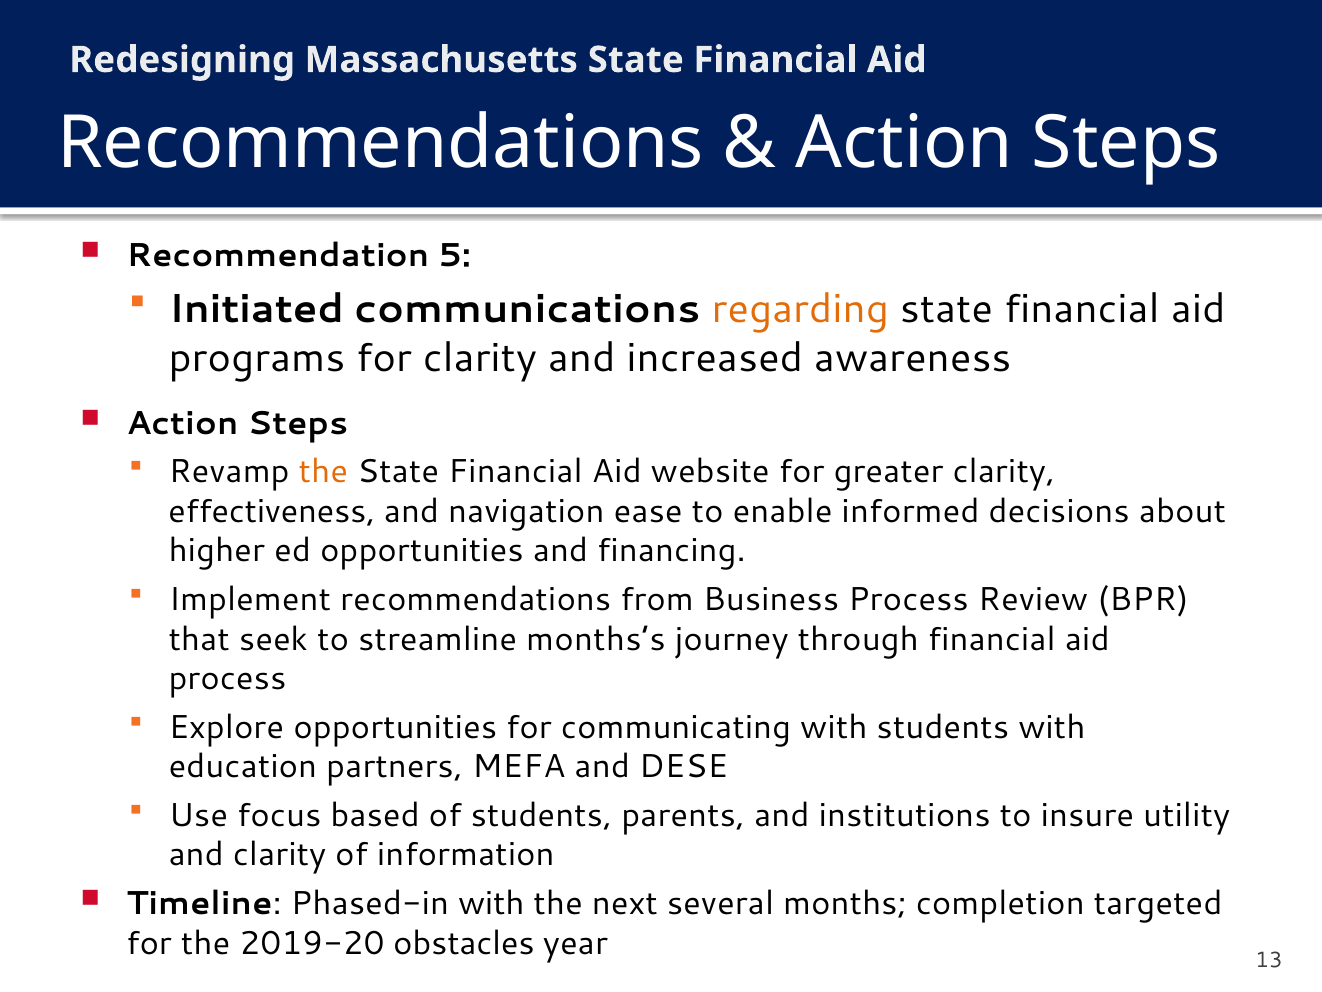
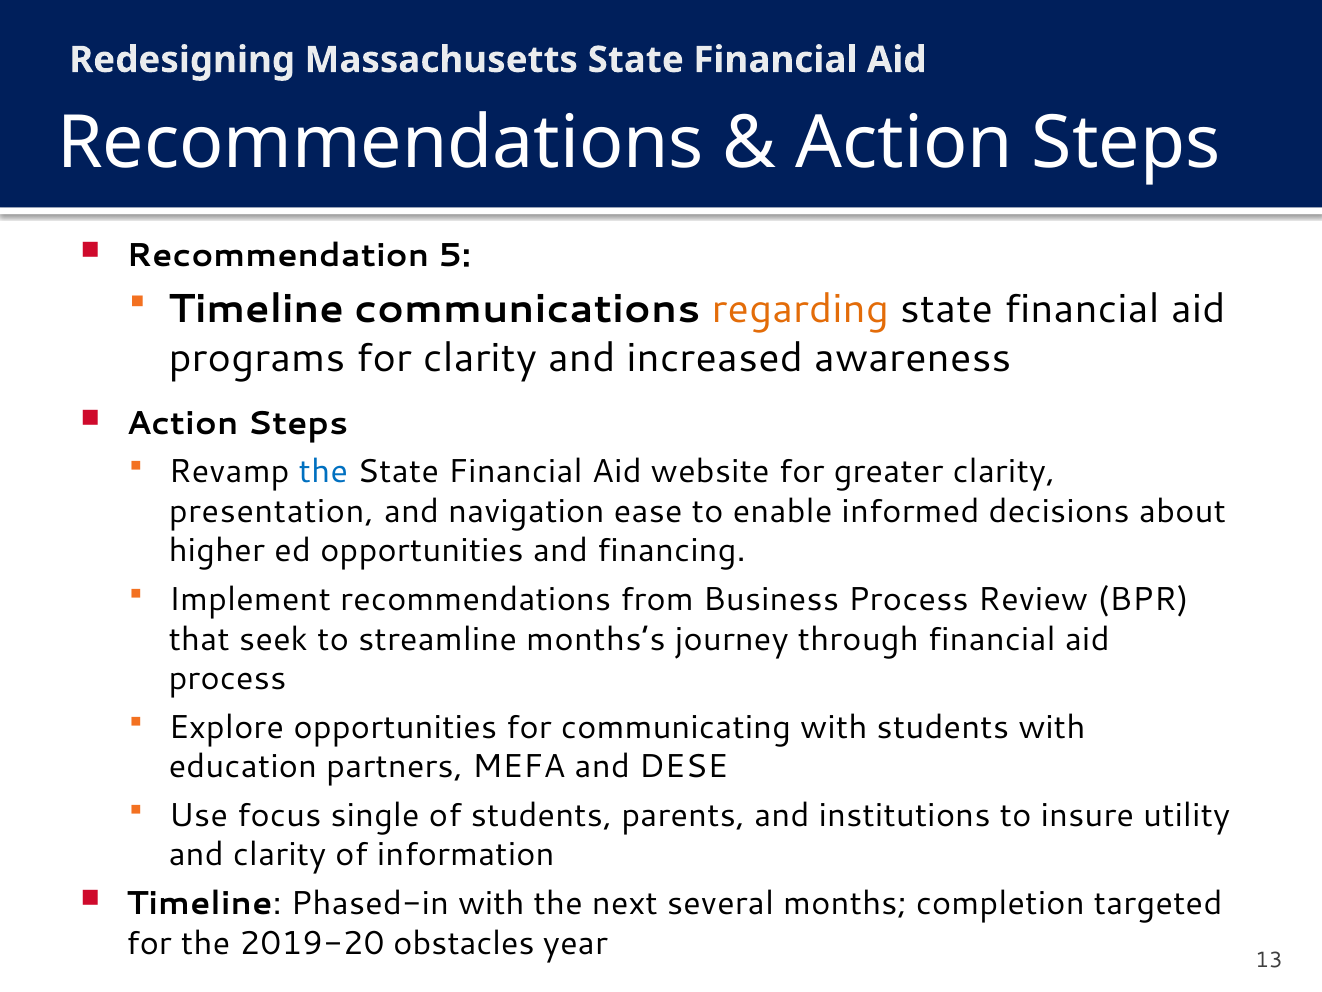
Initiated: Initiated -> Timeline (256, 309)
the colour: orange -> blue (323, 471)
effectiveness: effectiveness -> presentation (271, 511)
based: based -> single (375, 815)
